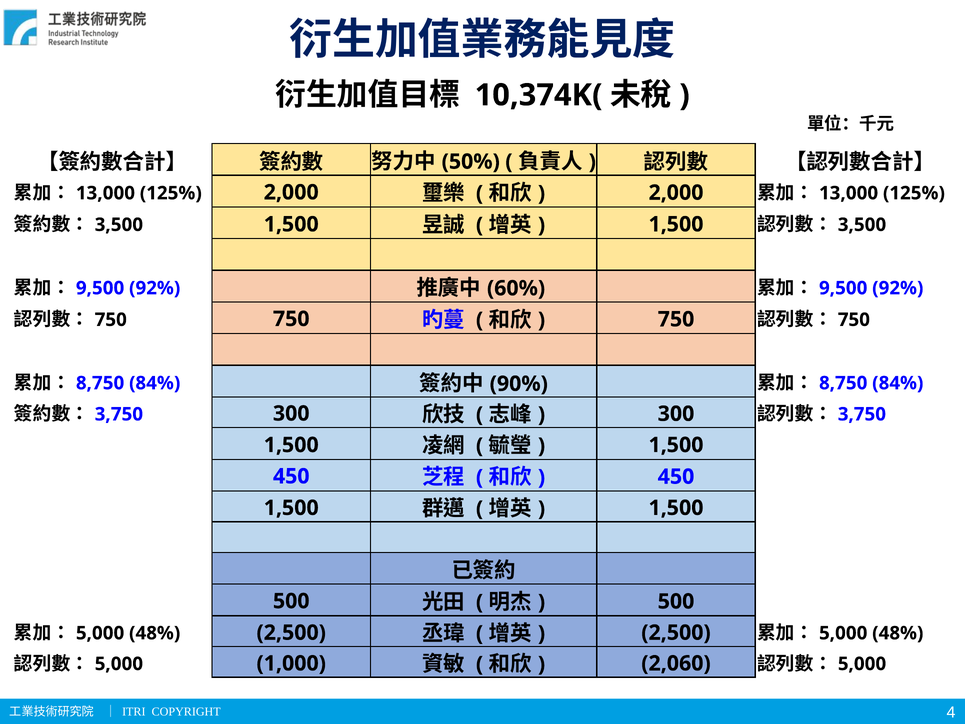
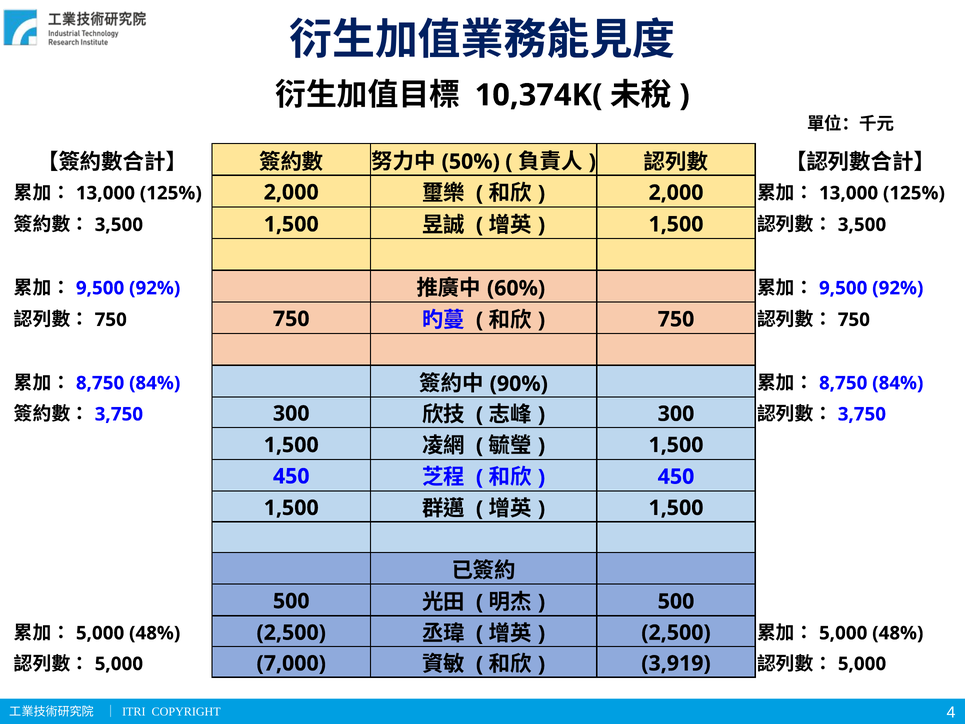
1,000: 1,000 -> 7,000 (291, 663)
2,060: 2,060 -> 3,919 (676, 663)
